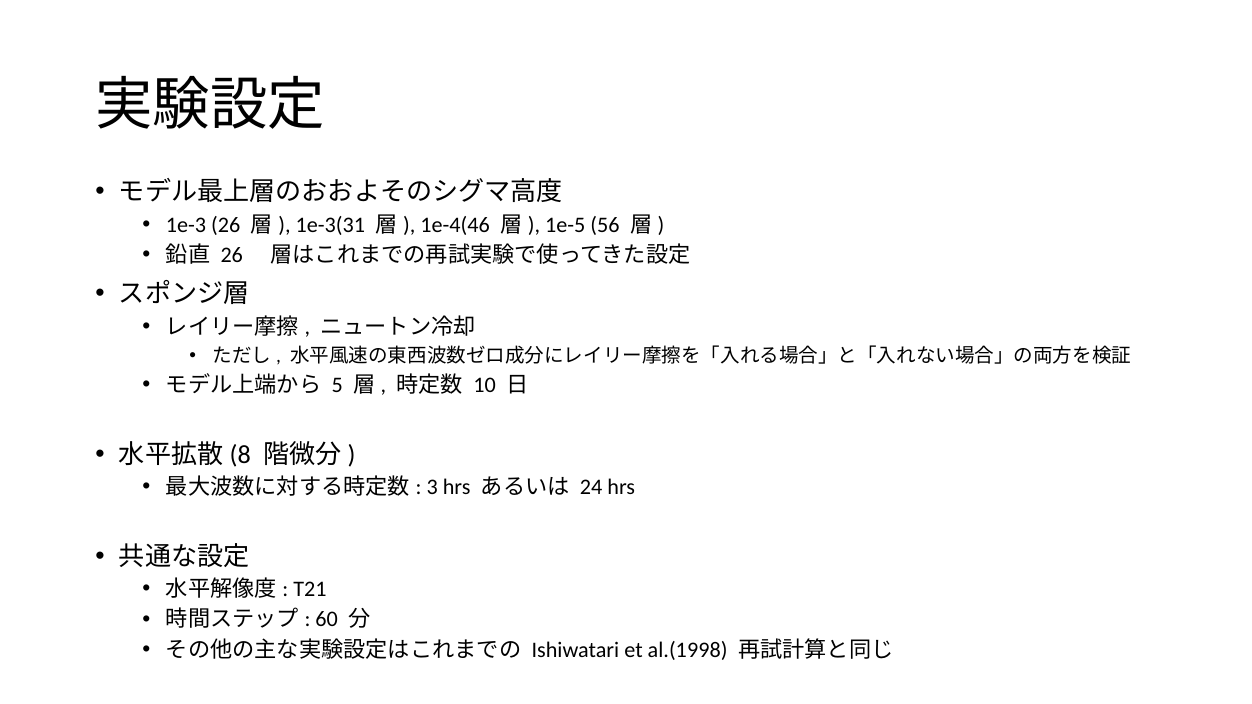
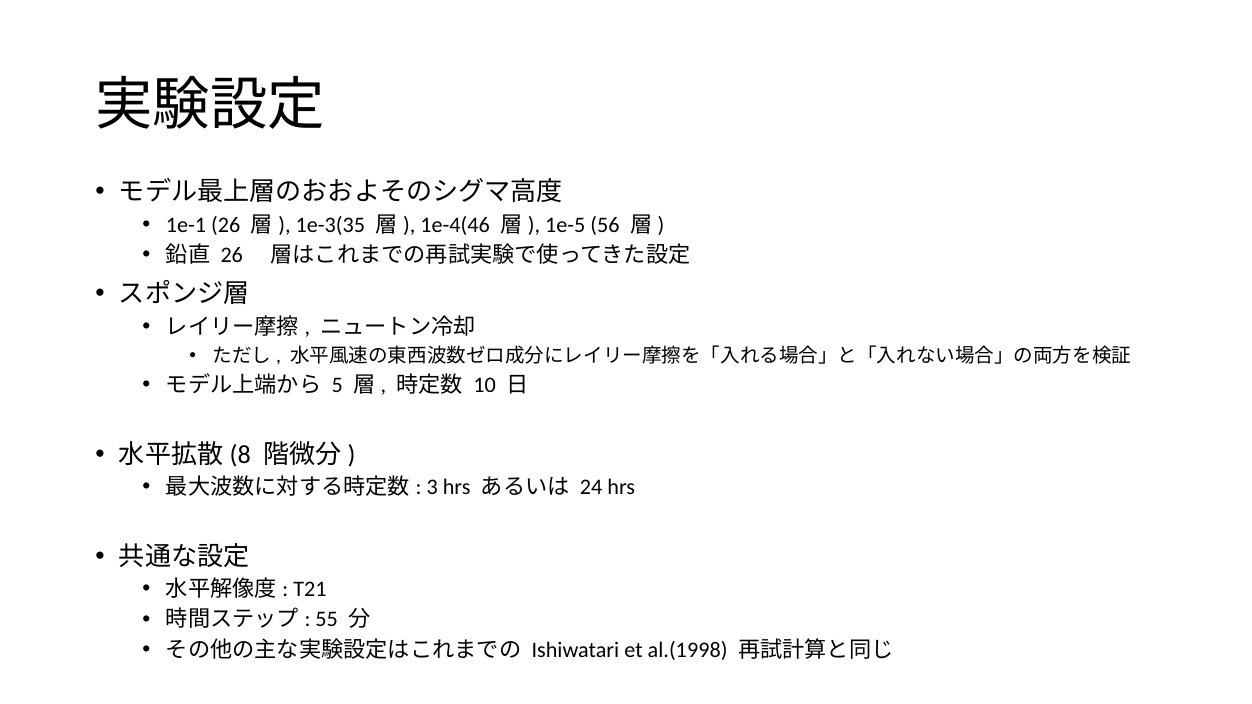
1e-3: 1e-3 -> 1e-1 (186, 225)
1e-3(31: 1e-3(31 -> 1e-3(35 (330, 225)
60: 60 -> 55 (327, 620)
